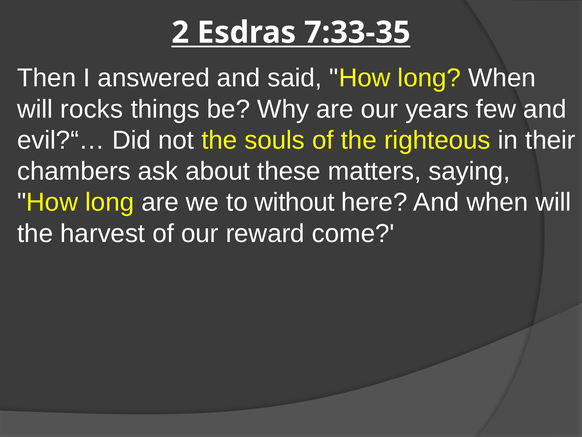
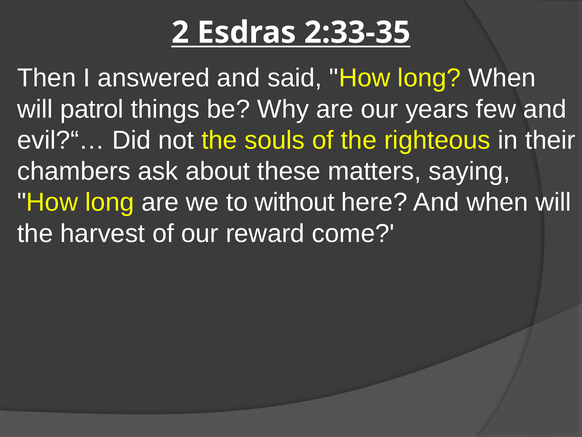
7:33-35: 7:33-35 -> 2:33-35 (357, 32)
rocks: rocks -> patrol (92, 109)
